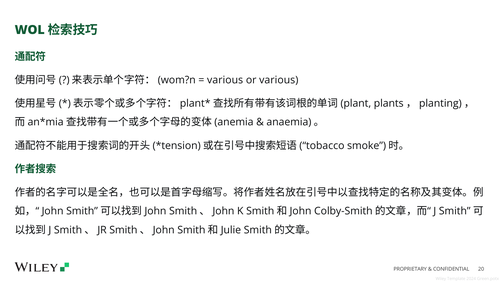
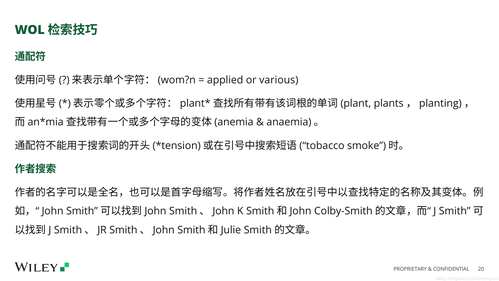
various: various -> applied (225, 80)
